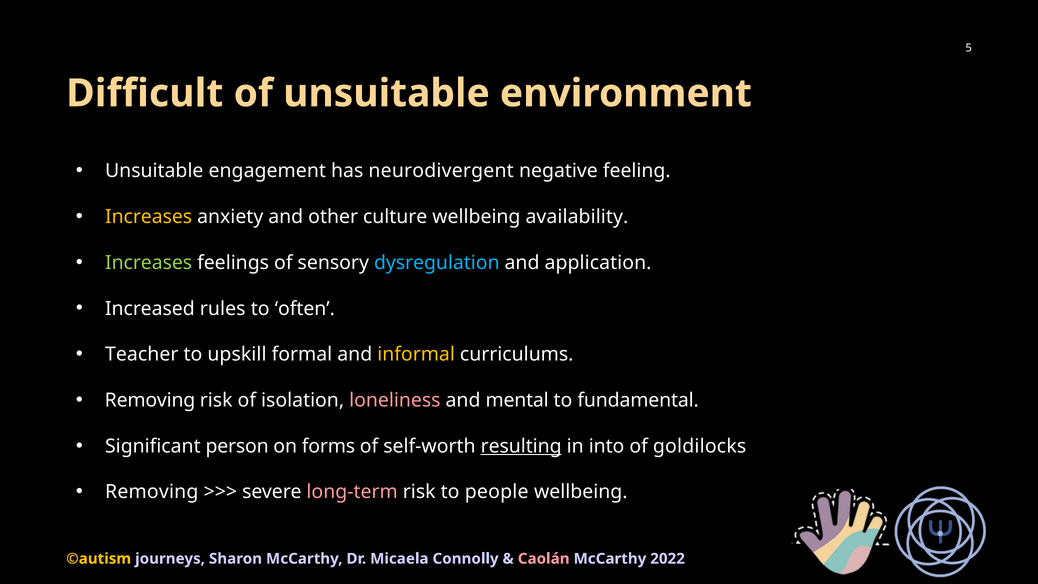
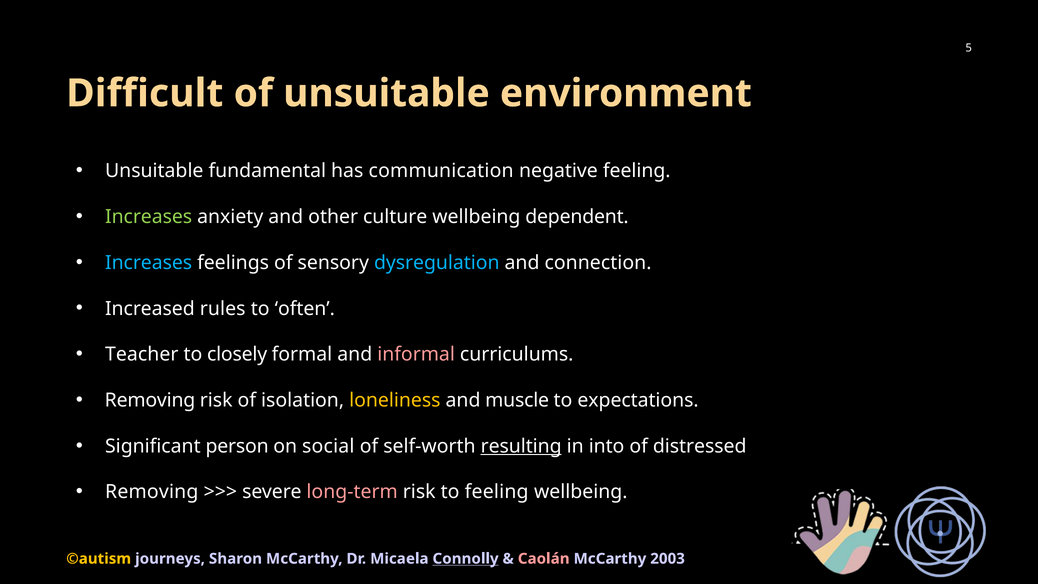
engagement: engagement -> fundamental (267, 171)
neurodivergent: neurodivergent -> communication (441, 171)
Increases colour: yellow -> light green (149, 217)
availability: availability -> dependent (577, 217)
Increases colour: light green -> light blue (149, 263)
application: application -> connection (598, 263)
upskill: upskill -> closely (237, 354)
informal colour: yellow -> pink (416, 354)
loneliness colour: pink -> yellow (395, 400)
mental: mental -> muscle (517, 400)
fundamental: fundamental -> expectations (638, 400)
forms: forms -> social (328, 446)
goldilocks: goldilocks -> distressed (700, 446)
to people: people -> feeling (497, 492)
Connolly underline: none -> present (466, 559)
2022: 2022 -> 2003 (668, 559)
